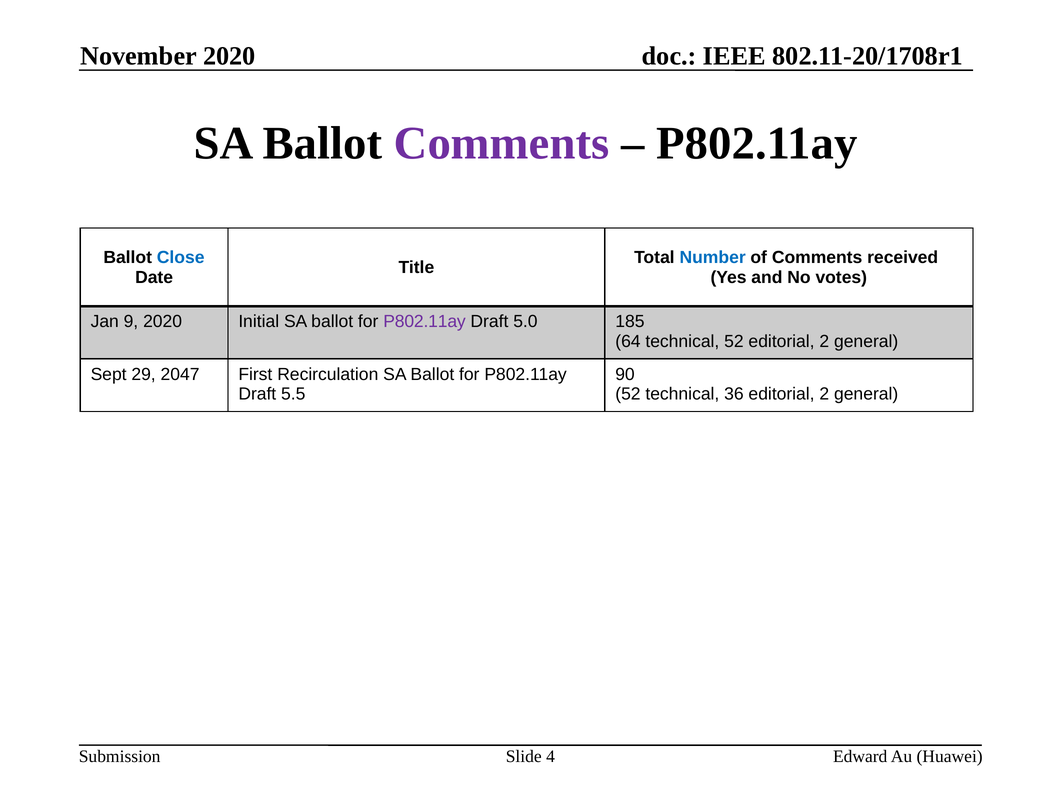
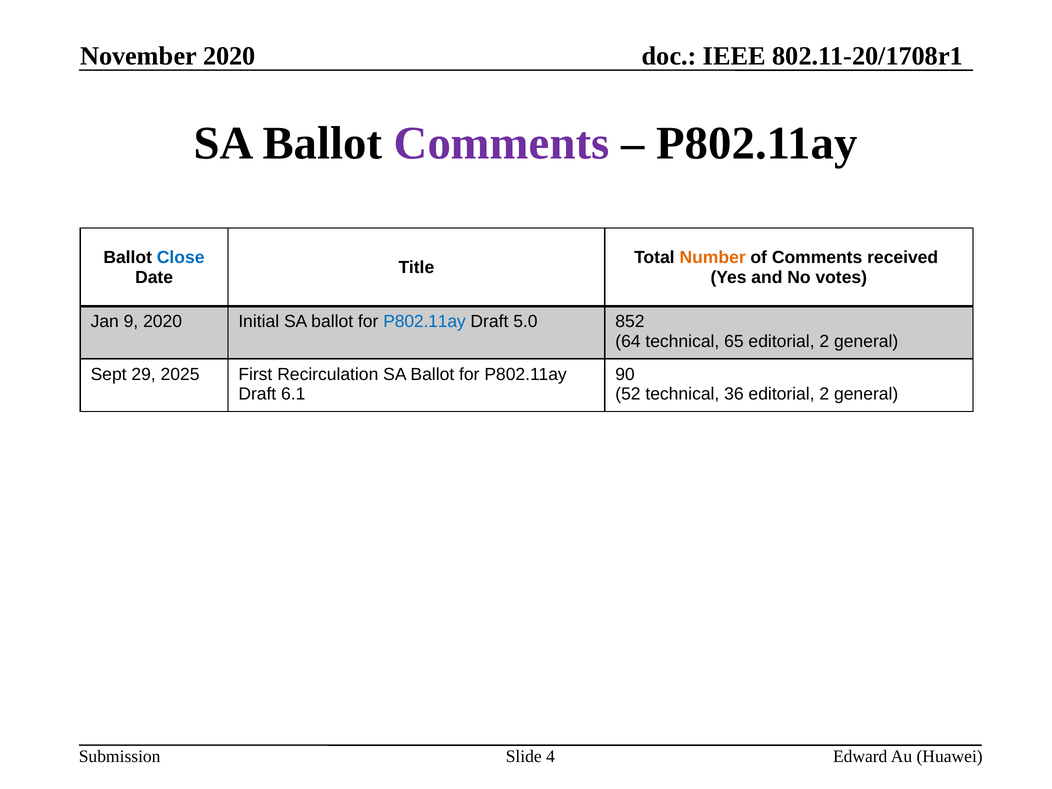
Number colour: blue -> orange (713, 258)
P802.11ay colour: purple -> blue (425, 322)
185: 185 -> 852 (630, 322)
technical 52: 52 -> 65 (734, 341)
2047: 2047 -> 2025 (180, 374)
5.5: 5.5 -> 6.1 (293, 394)
